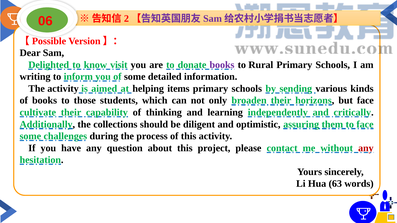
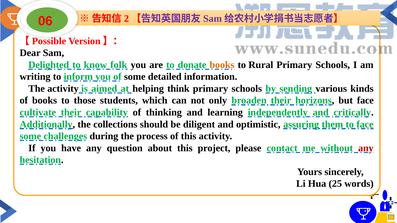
visit: visit -> folk (119, 65)
books colour: purple -> orange (222, 65)
items: items -> think (178, 89)
63: 63 -> 25 (335, 184)
